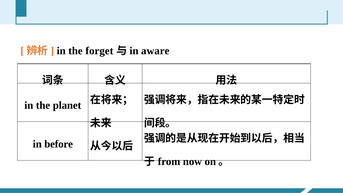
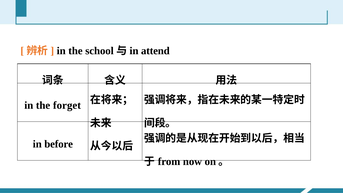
forget: forget -> school (99, 51)
aware: aware -> attend (155, 51)
planet: planet -> forget (67, 105)
